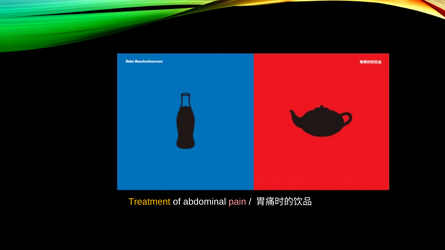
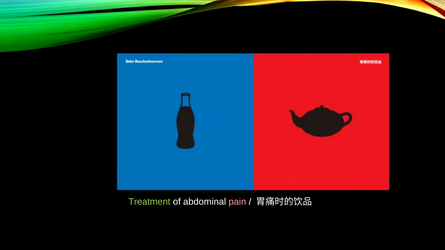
Treatment colour: yellow -> light green (149, 202)
